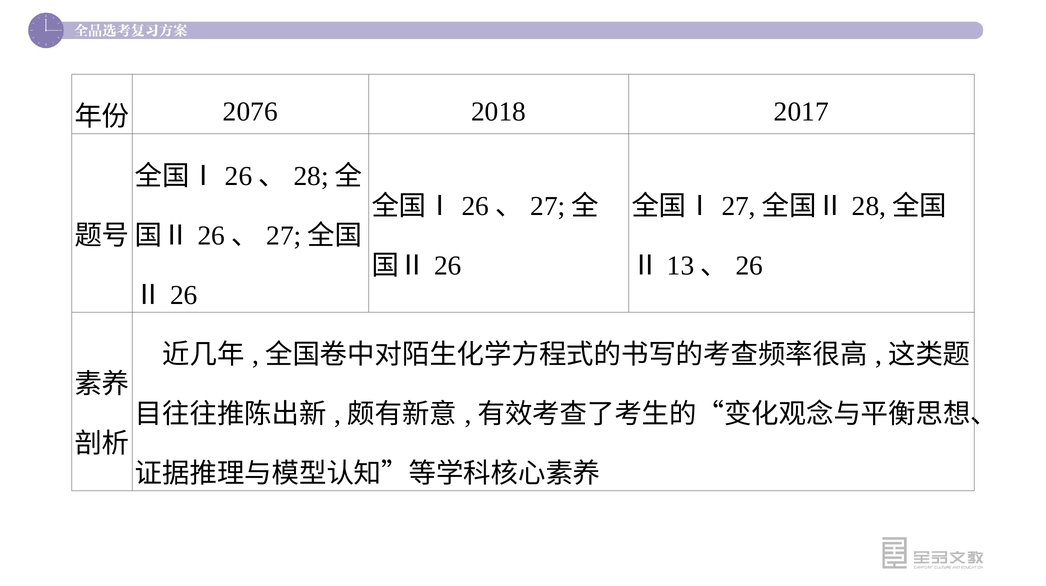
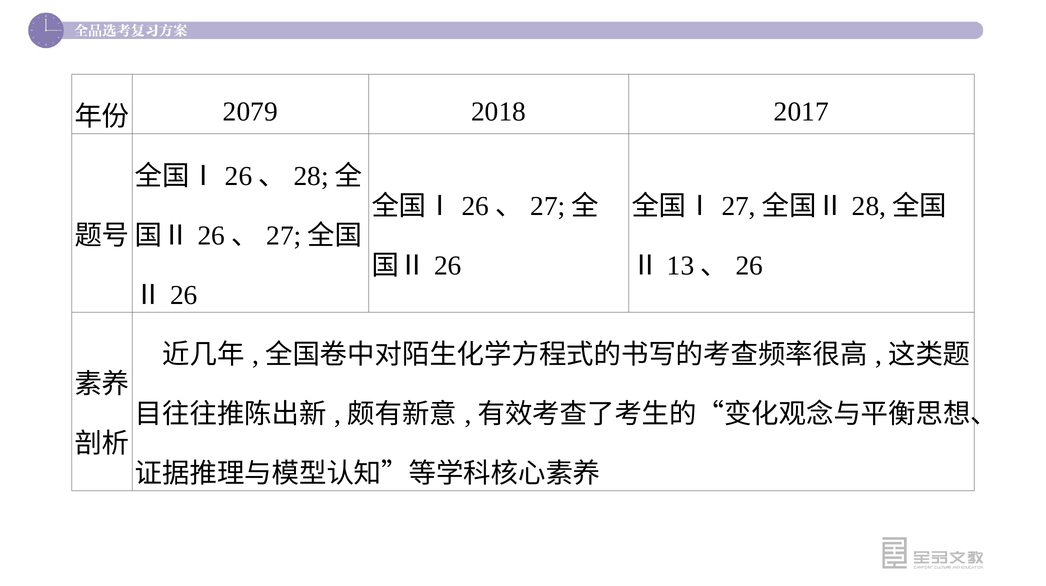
2076: 2076 -> 2079 (250, 112)
